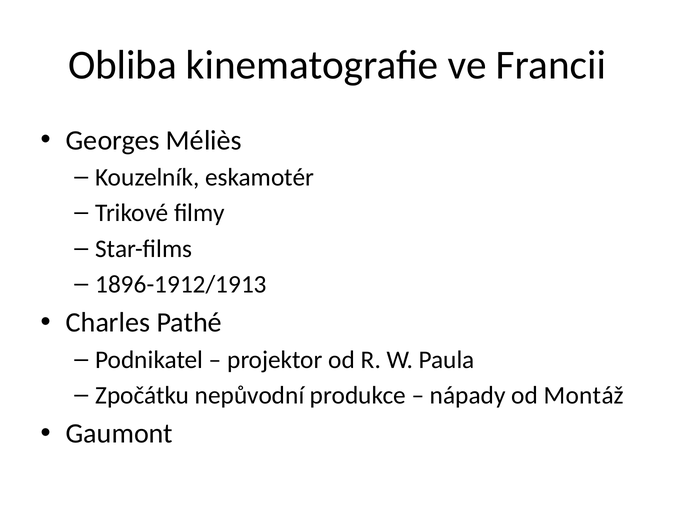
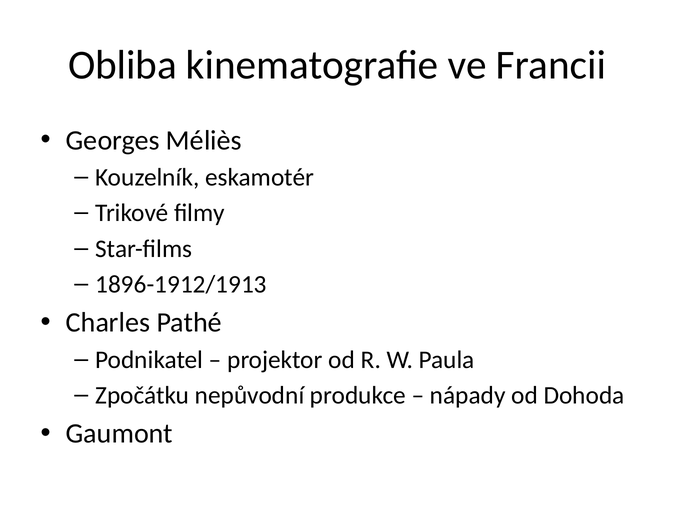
Montáž: Montáž -> Dohoda (584, 396)
